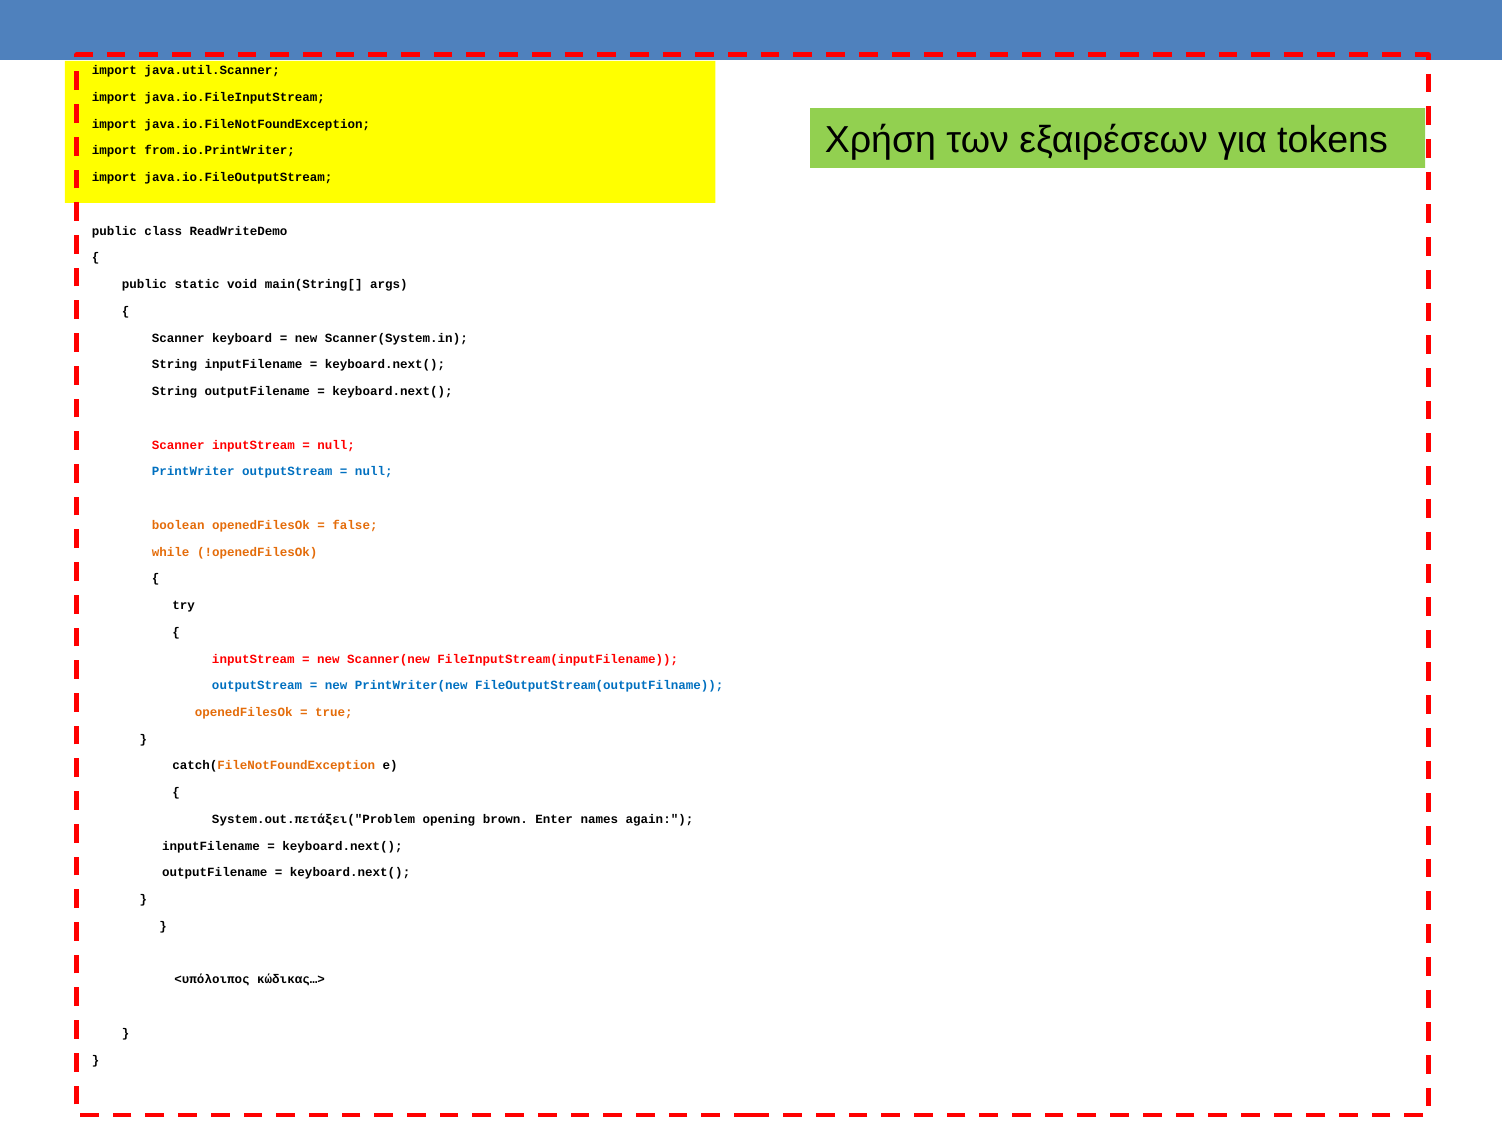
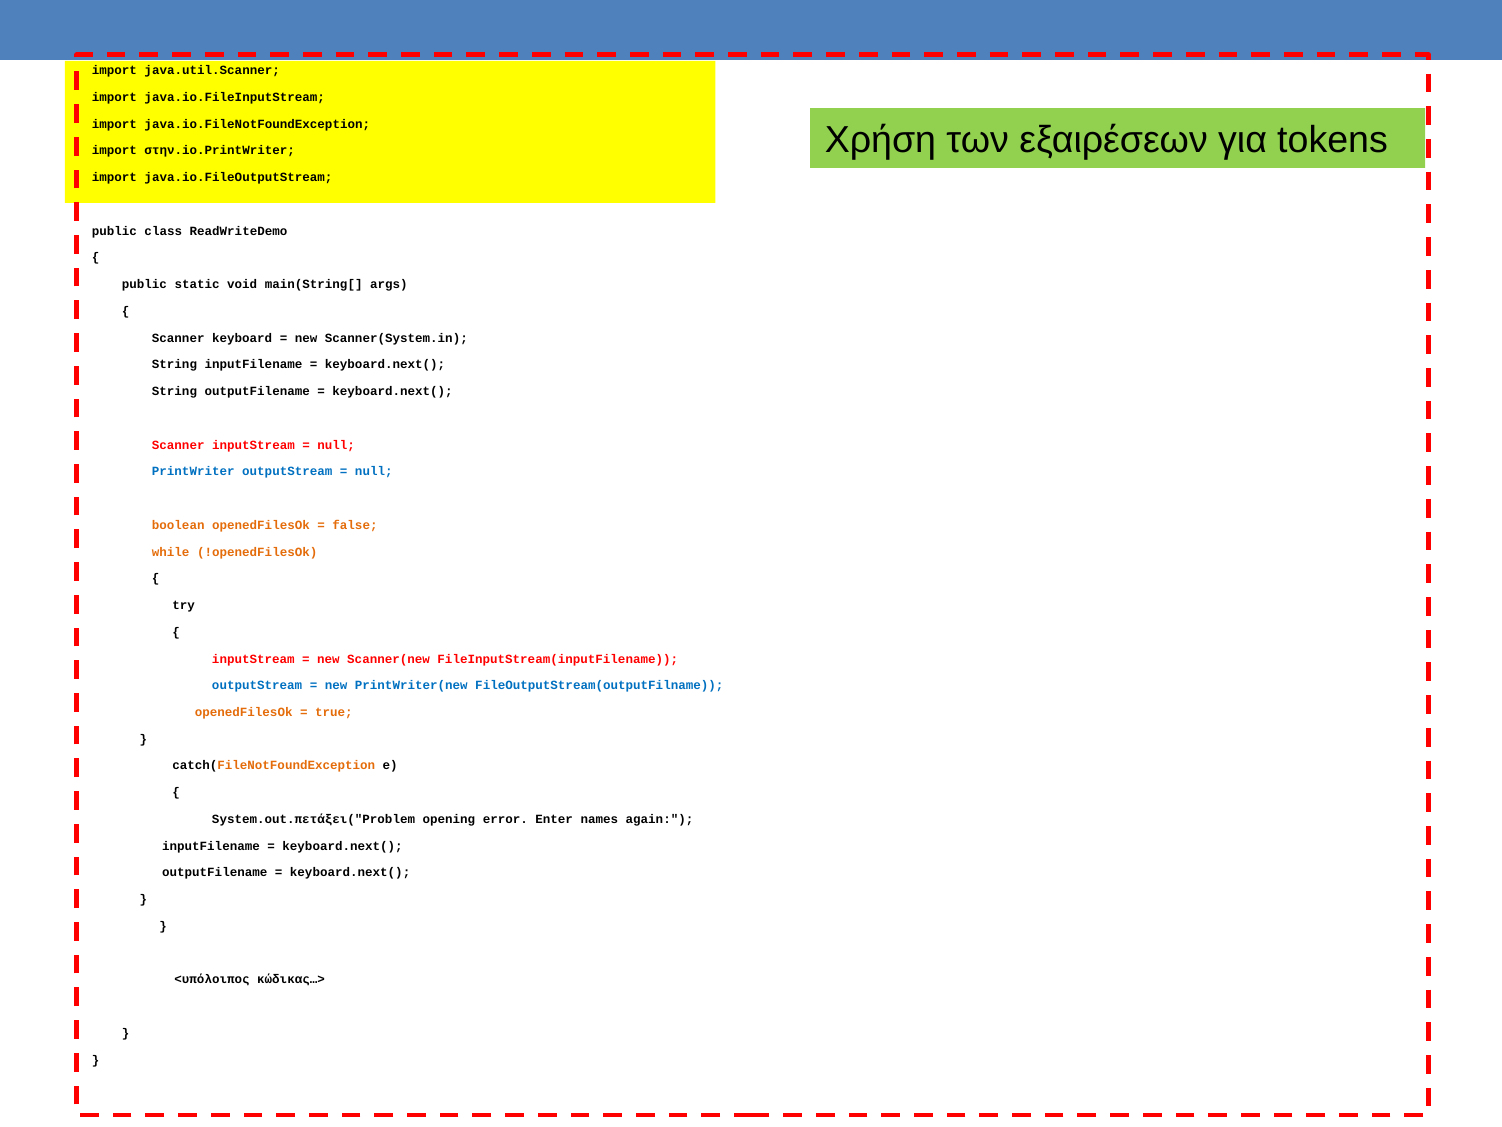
from.io.PrintWriter: from.io.PrintWriter -> στην.io.PrintWriter (220, 151)
brown: brown -> error (505, 819)
